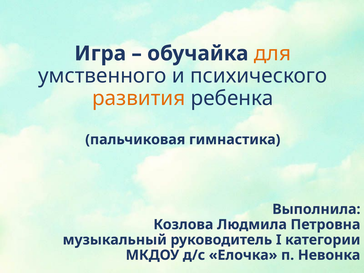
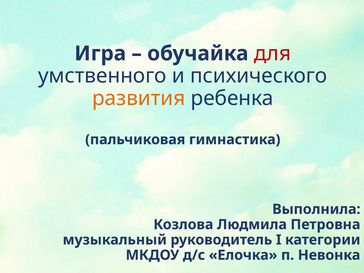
для colour: orange -> red (273, 54)
